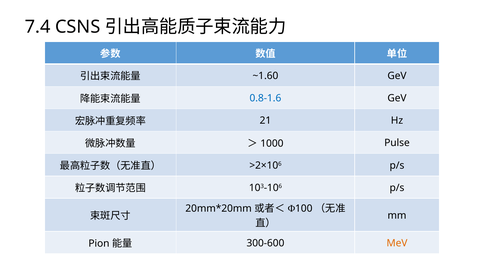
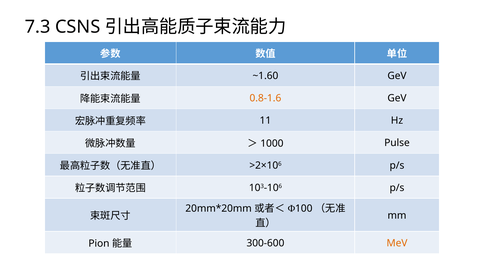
7.4: 7.4 -> 7.3 (38, 27)
0.8-1.6 colour: blue -> orange (265, 98)
21: 21 -> 11 (265, 121)
